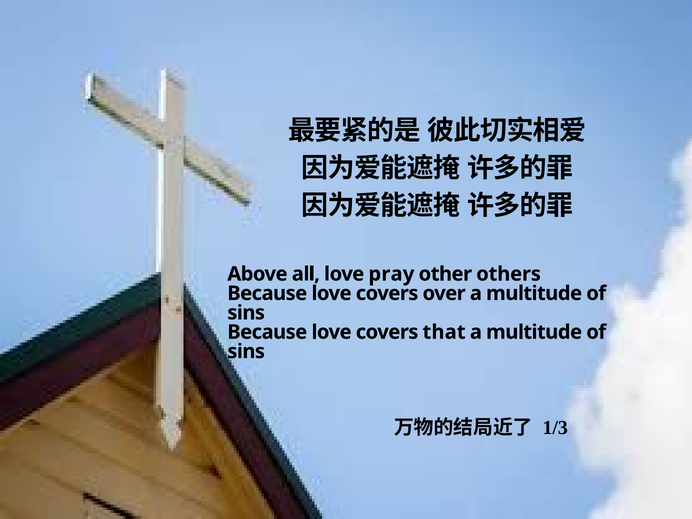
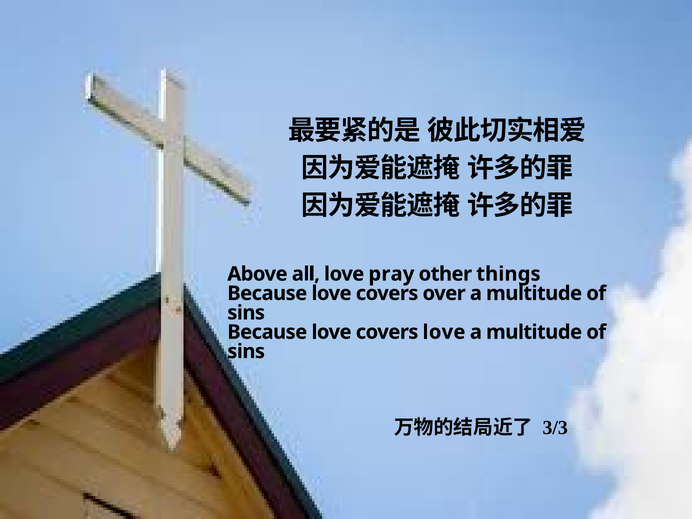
others: others -> things (508, 274)
covers that: that -> love (444, 332)
1/3: 1/3 -> 3/3 (555, 428)
